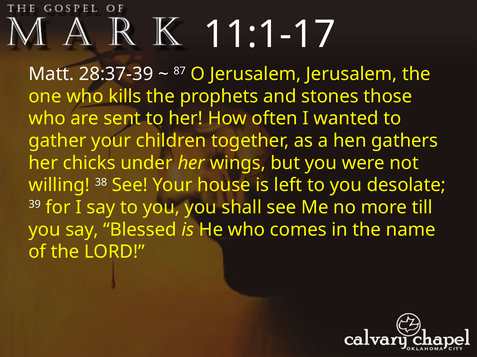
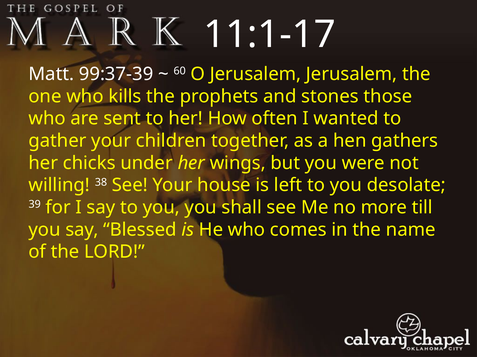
28:37-39: 28:37-39 -> 99:37-39 (116, 74)
87: 87 -> 60 (180, 71)
